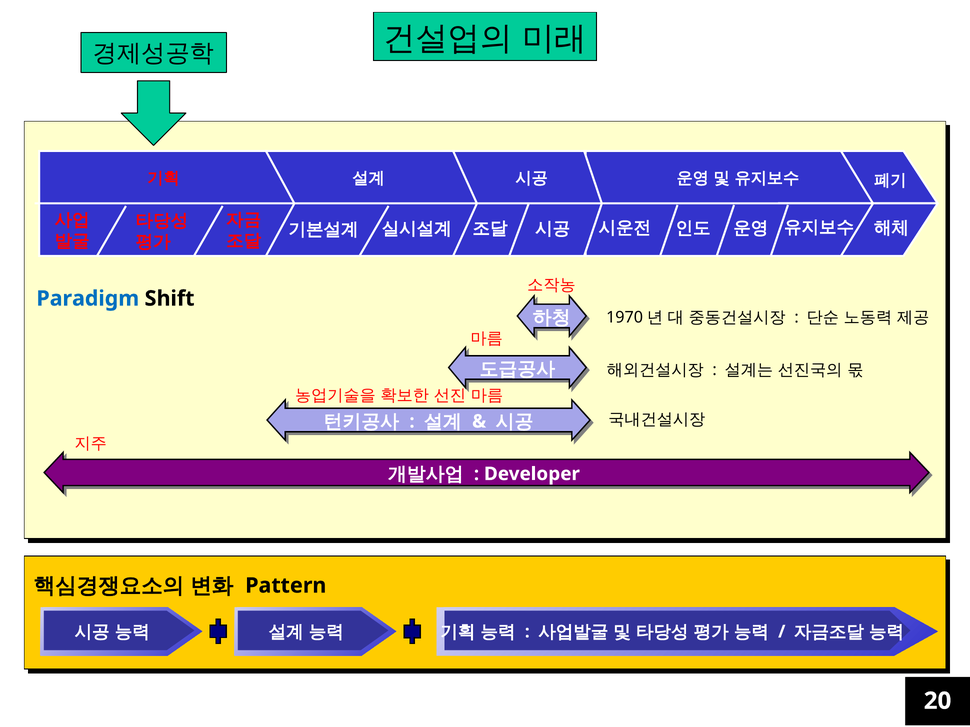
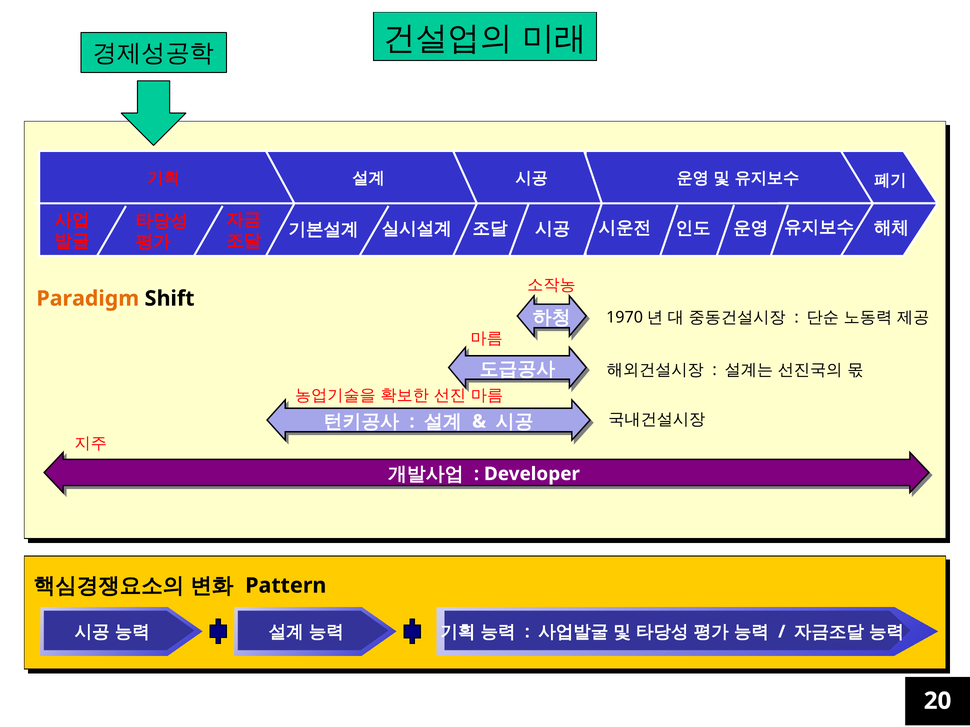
Paradigm colour: blue -> orange (88, 299)
